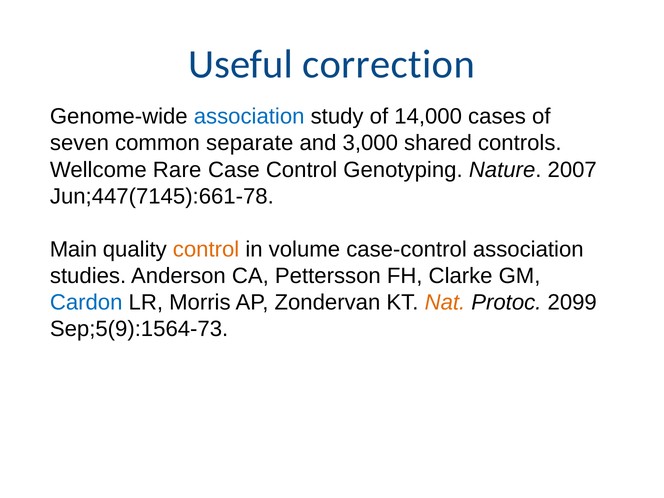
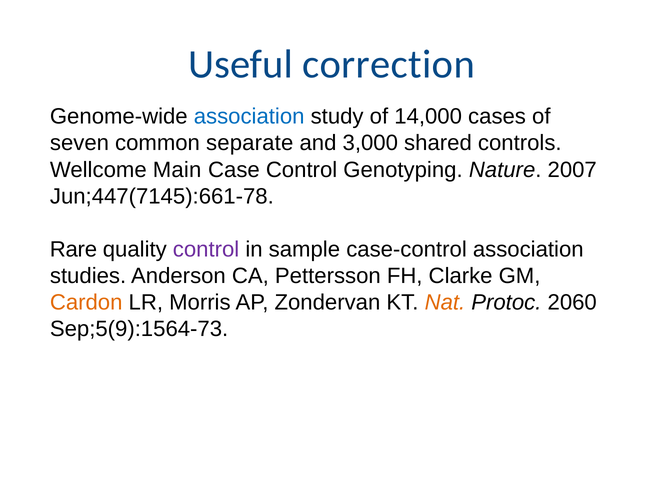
Rare: Rare -> Main (177, 170)
Main: Main -> Rare (73, 249)
control colour: orange -> purple (206, 249)
volume: volume -> sample (304, 249)
Cardon colour: blue -> orange (86, 302)
2099: 2099 -> 2060 (572, 302)
